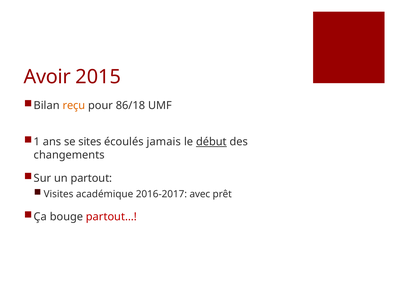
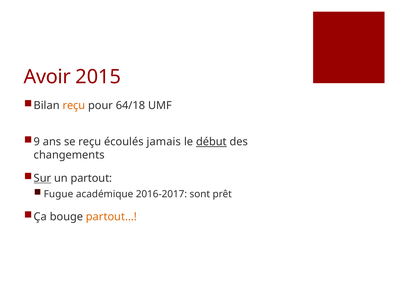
86/18: 86/18 -> 64/18 (130, 105)
1: 1 -> 9 (37, 142)
se sites: sites -> reçu (90, 142)
Sur underline: none -> present (42, 178)
Visites: Visites -> Fugue (58, 194)
avec: avec -> sont (200, 194)
partout… colour: red -> orange (111, 217)
